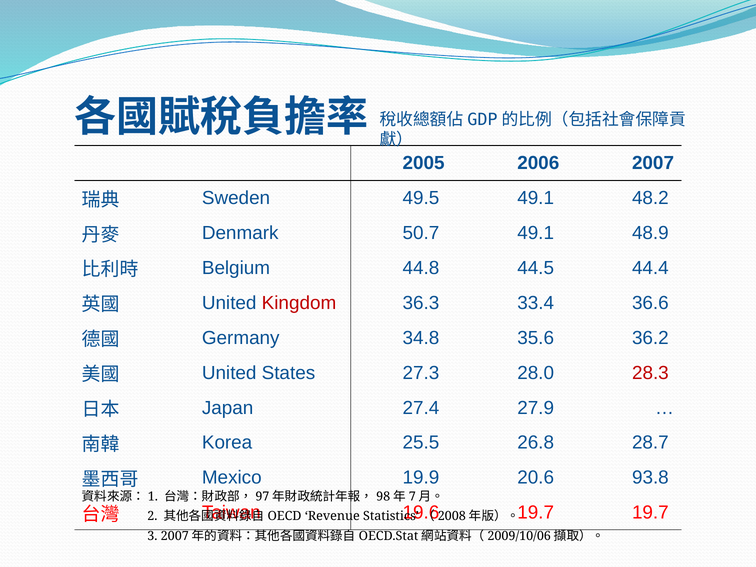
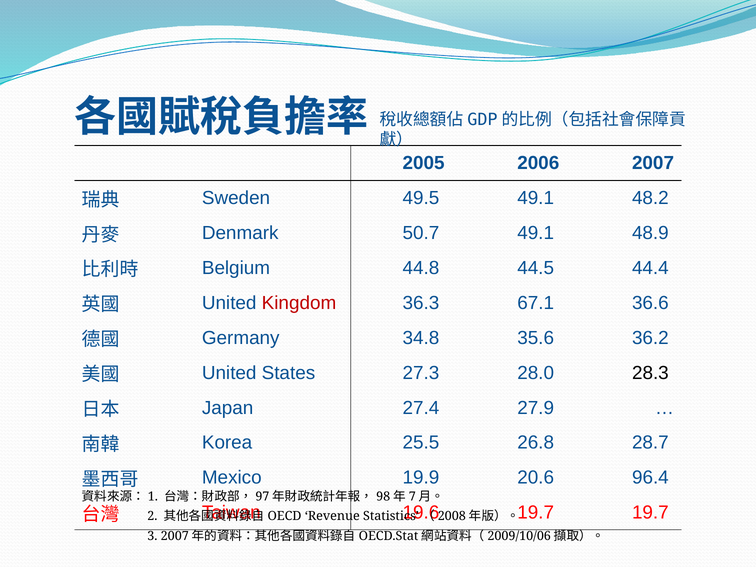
33.4: 33.4 -> 67.1 (536, 303)
28.3 colour: red -> black (650, 373)
93.8: 93.8 -> 96.4 (650, 478)
